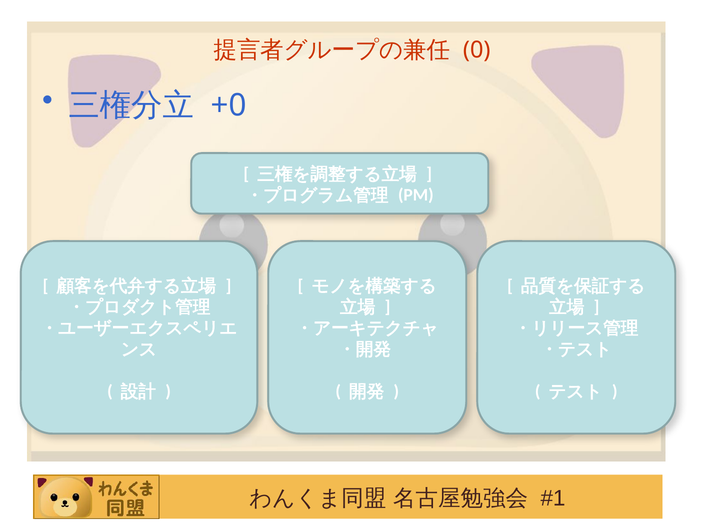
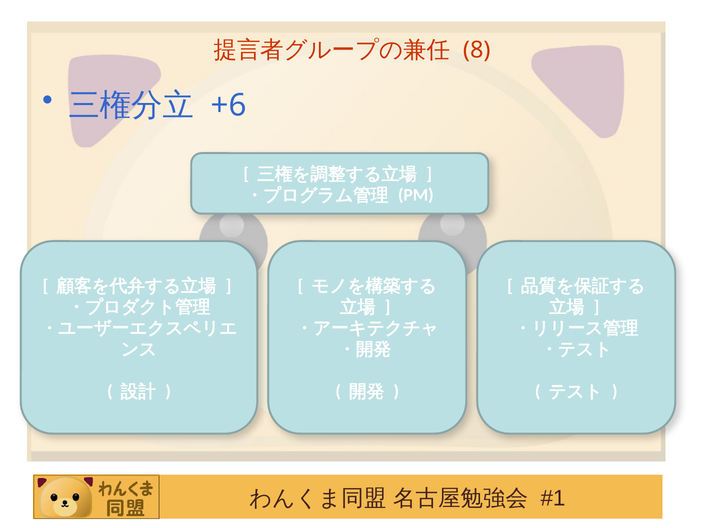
0: 0 -> 8 (477, 50)
+0: +0 -> +6 (229, 106)
